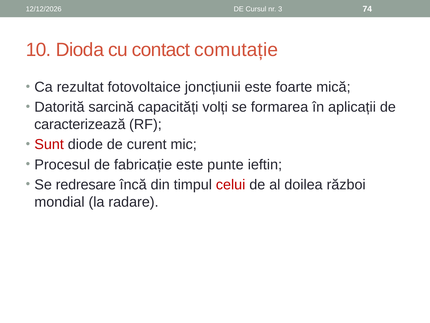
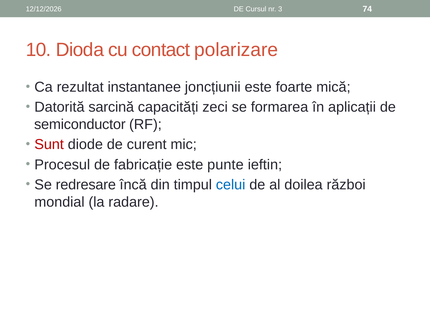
comutație: comutație -> polarizare (236, 50)
fotovoltaice: fotovoltaice -> instantanee (144, 87)
volți: volți -> zeci (215, 107)
caracterizează: caracterizează -> semiconductor (80, 124)
celui colour: red -> blue (231, 184)
